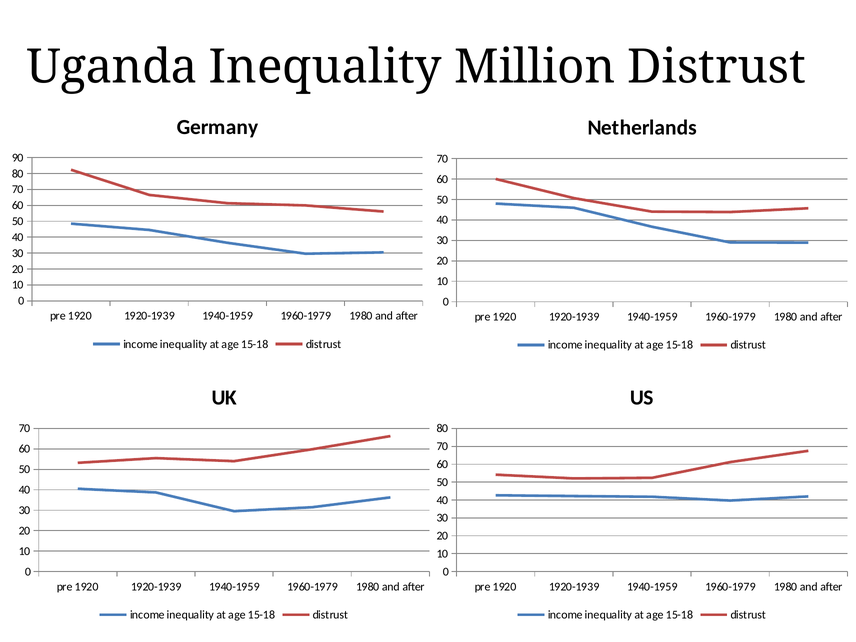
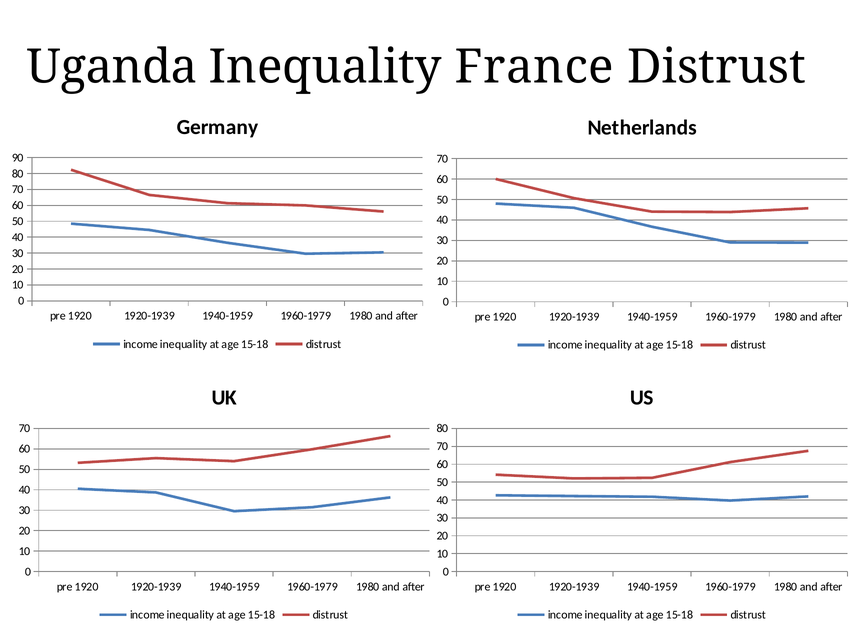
Million: Million -> France (534, 67)
